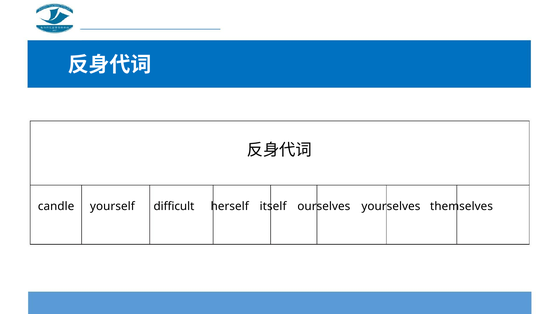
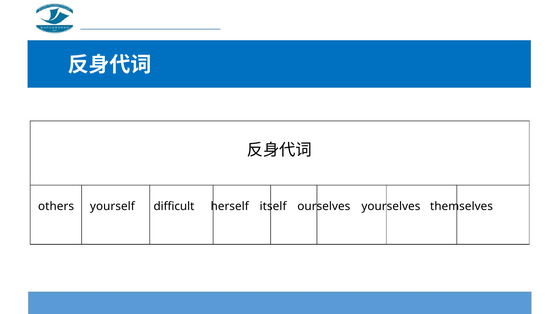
candle: candle -> others (56, 207)
